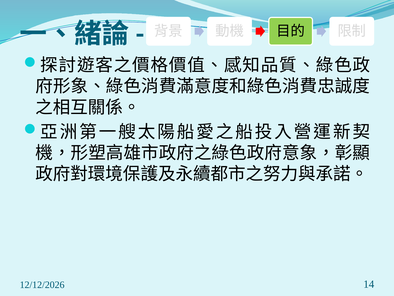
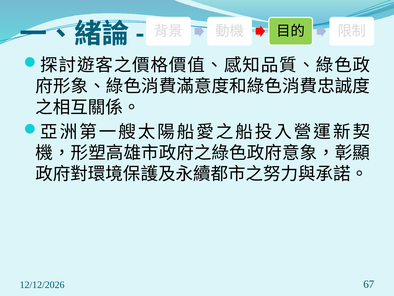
14: 14 -> 67 (369, 284)
